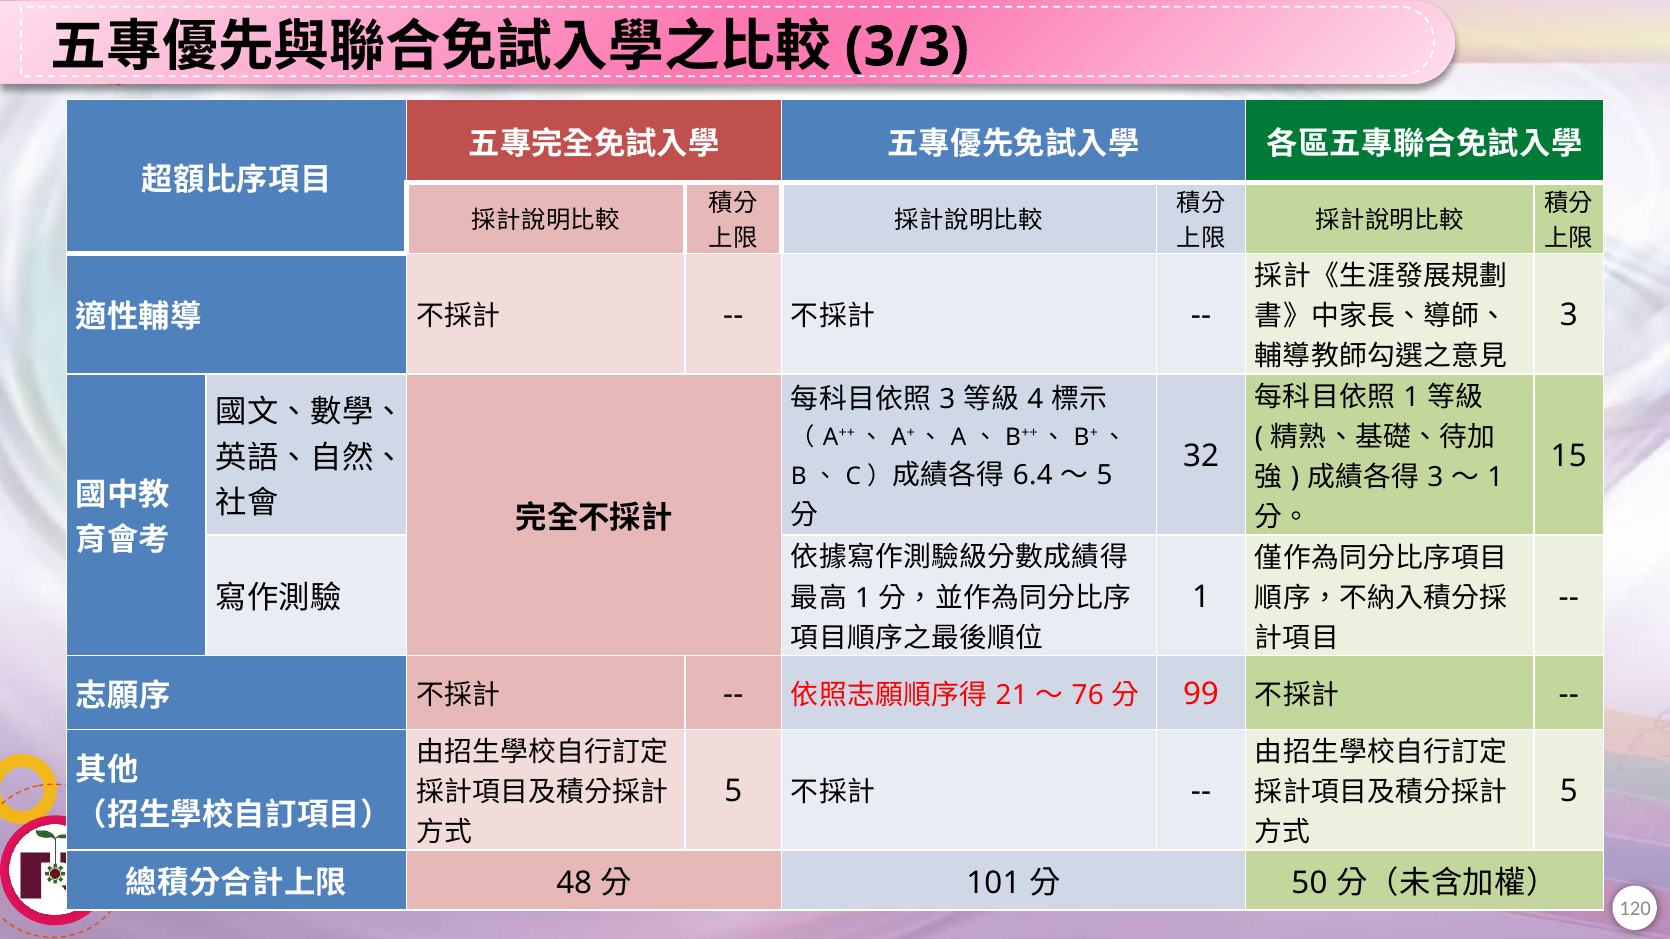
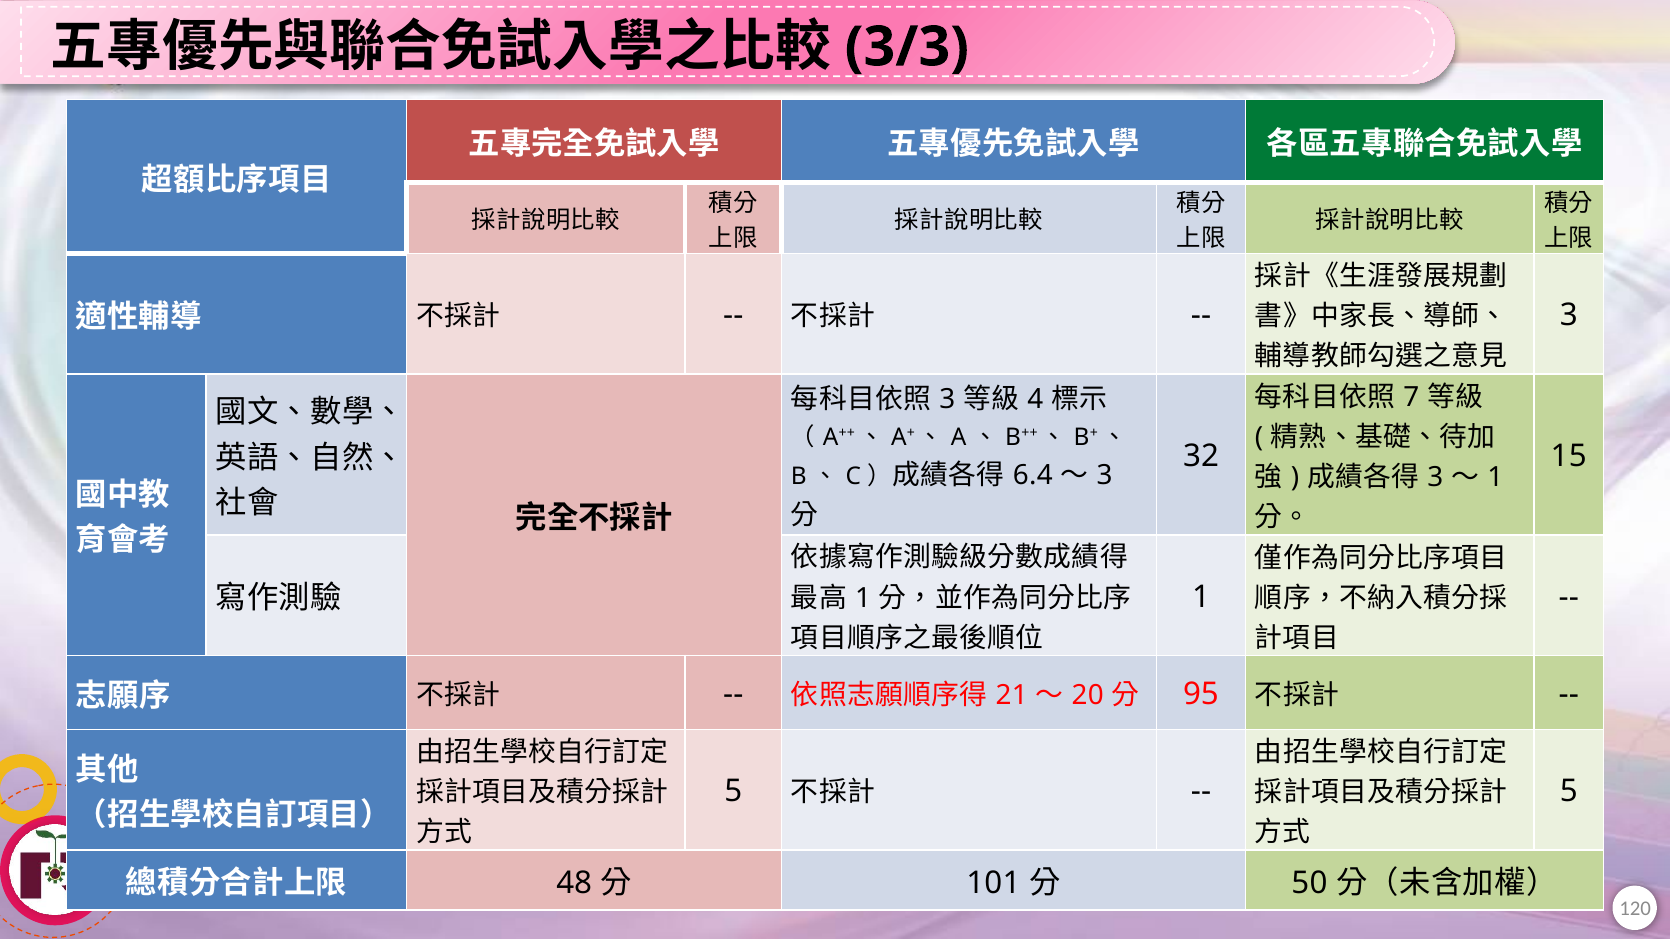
1: 1 -> 7 (1411, 397)
5: 5 -> 3 (1105, 475)
76: 76 -> 20 (1088, 696)
99: 99 -> 95 (1201, 694)
